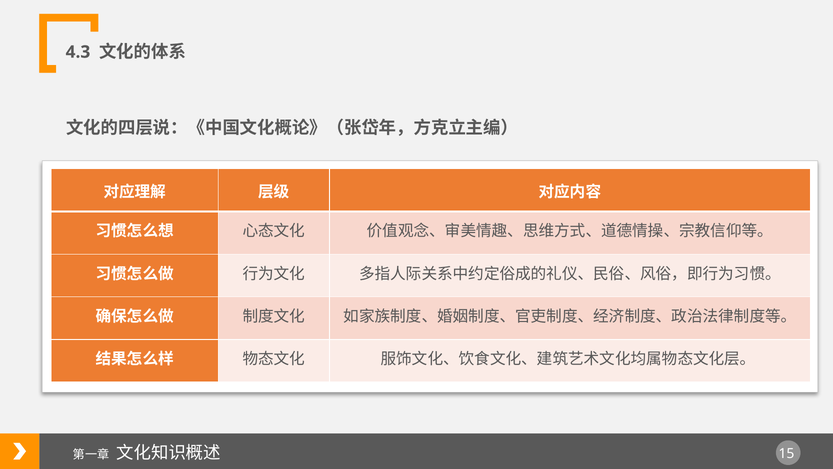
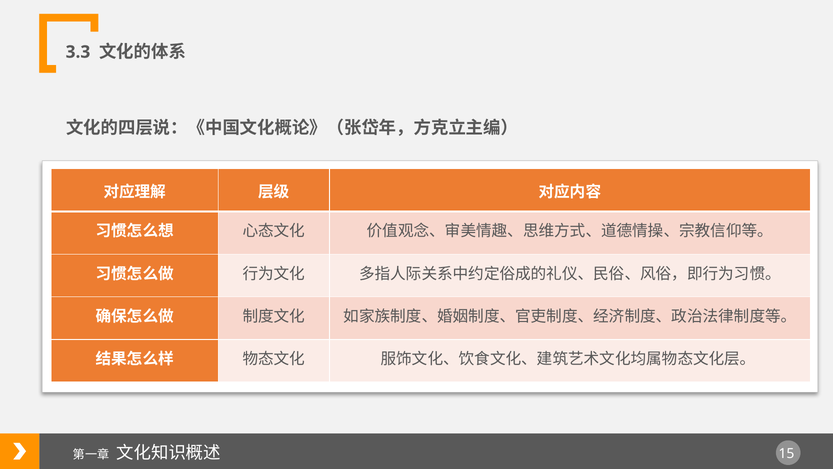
4.3: 4.3 -> 3.3 (78, 52)
